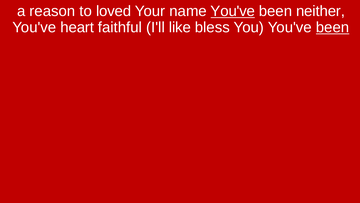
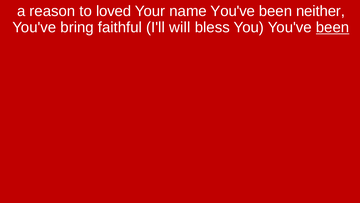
You've underline: present -> none (233, 11)
heart: heart -> bring (77, 27)
like: like -> will (180, 27)
